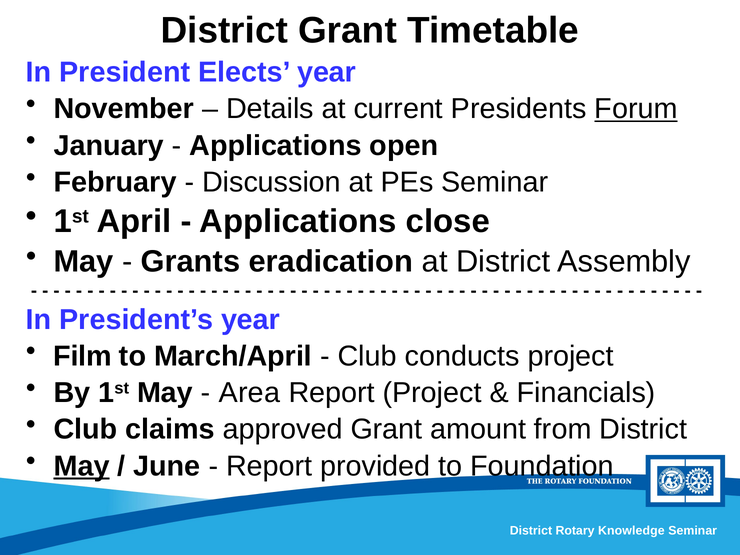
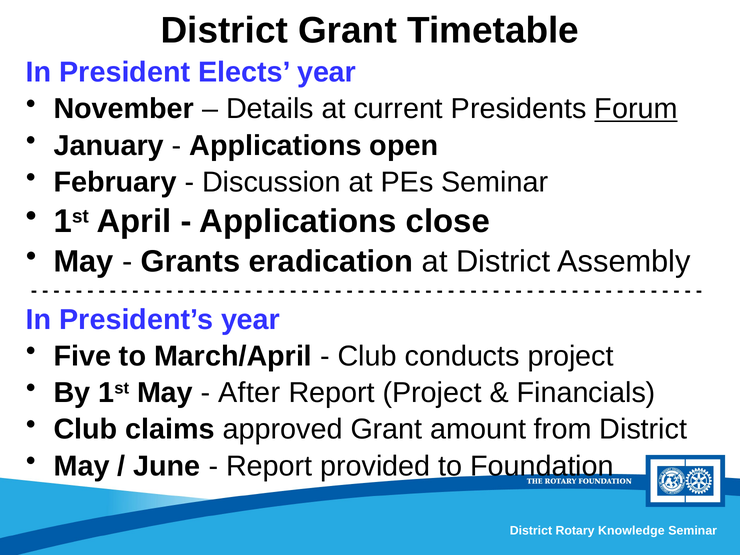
Film: Film -> Five (82, 356)
Area: Area -> After (249, 393)
May underline: present -> none (82, 466)
